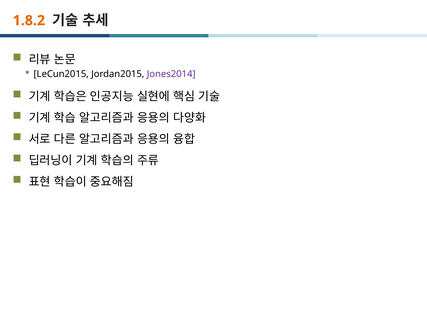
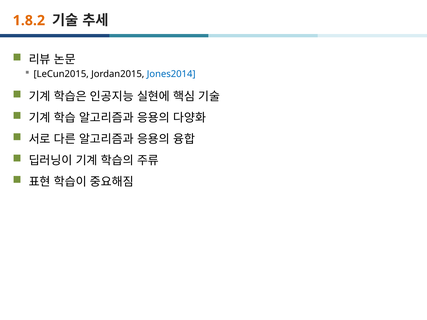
Jones2014 colour: purple -> blue (171, 74)
